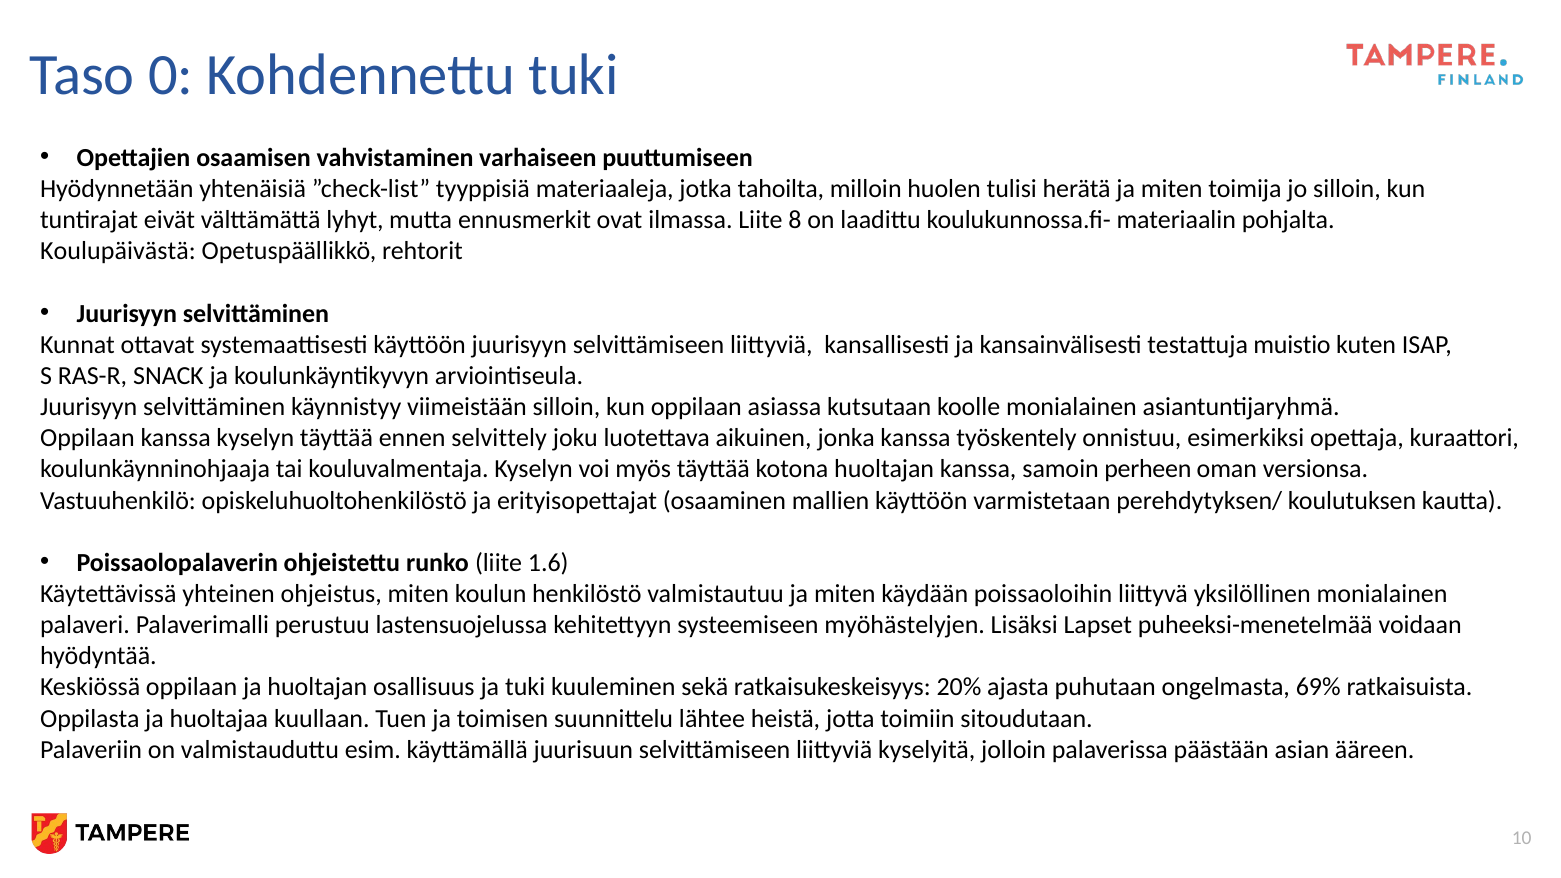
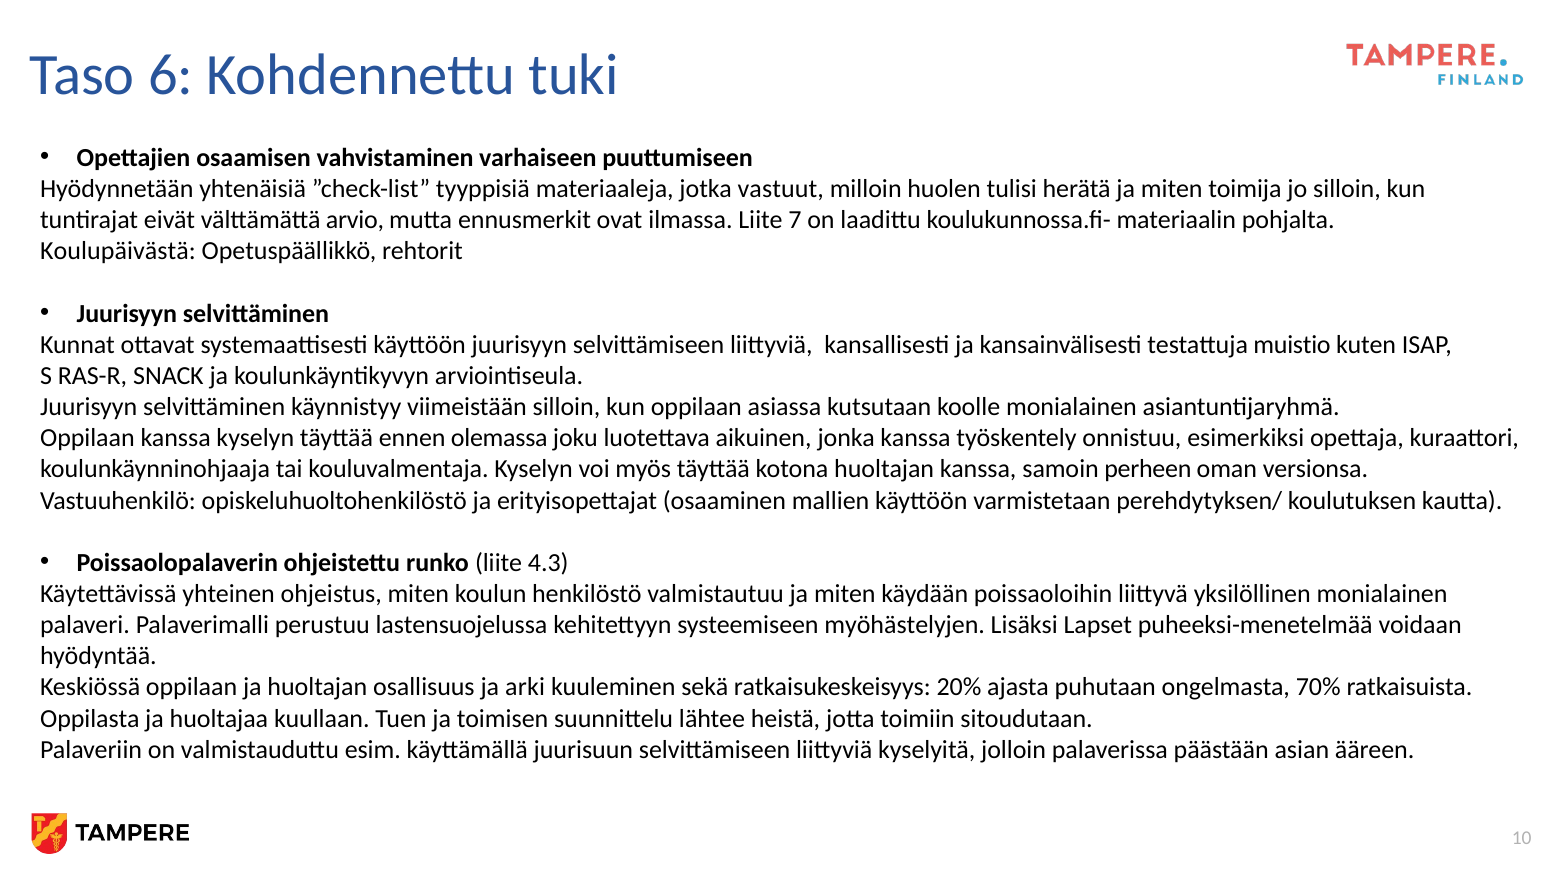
0: 0 -> 6 (171, 75)
tahoilta: tahoilta -> vastuut (781, 189)
lyhyt: lyhyt -> arvio (355, 220)
8: 8 -> 7 (795, 220)
selvittely: selvittely -> olemassa (499, 438)
1.6: 1.6 -> 4.3 (548, 563)
ja tuki: tuki -> arki (525, 687)
69%: 69% -> 70% (1318, 687)
